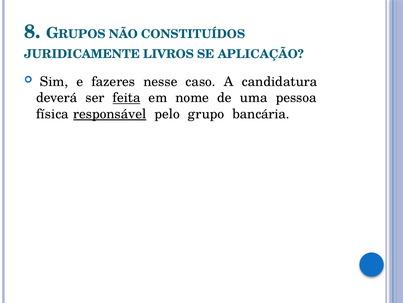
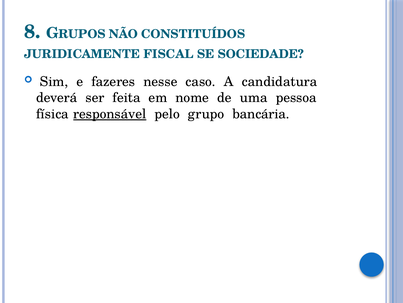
LIVROS: LIVROS -> FISCAL (168, 54)
APLICAÇÃO: APLICAÇÃO -> SOCIEDADE (261, 54)
feita underline: present -> none (127, 98)
